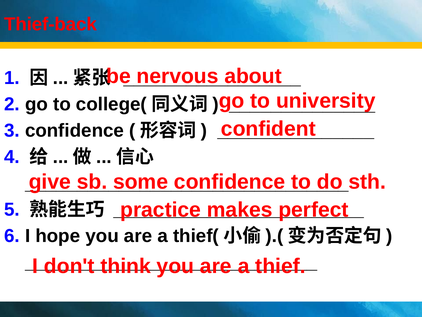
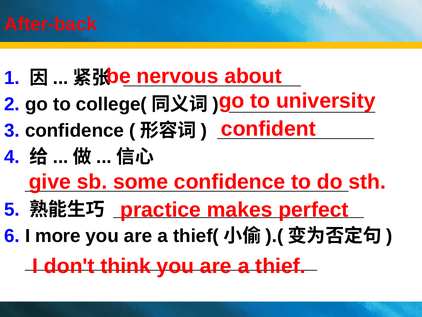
Thief-back: Thief-back -> After-back (51, 24)
hope: hope -> more (58, 236)
